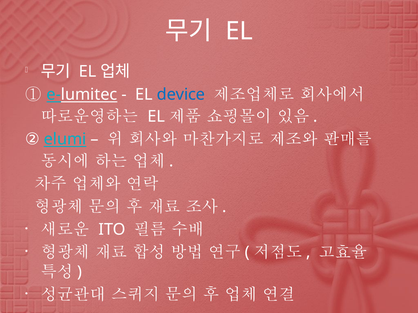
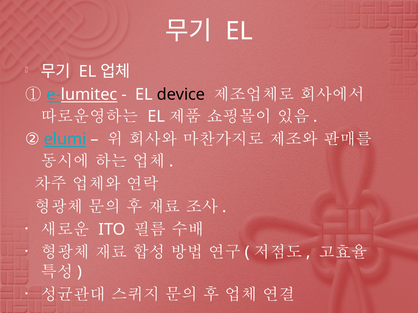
device colour: blue -> black (181, 95)
